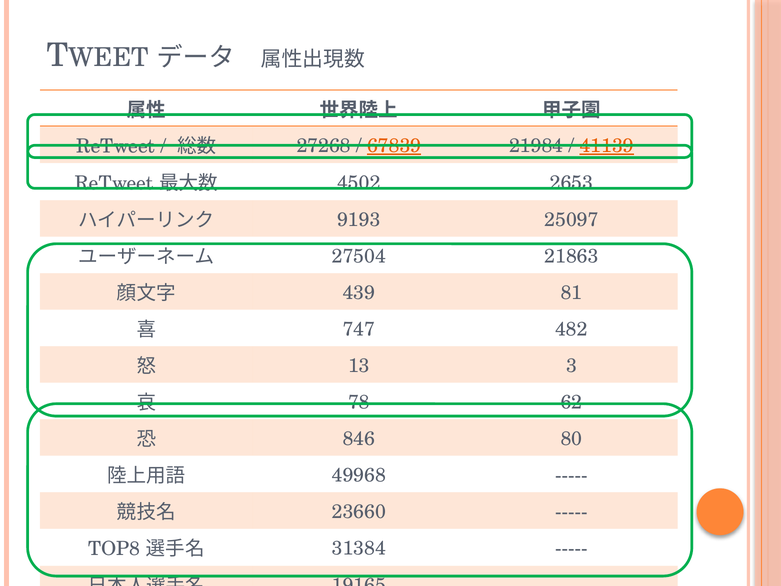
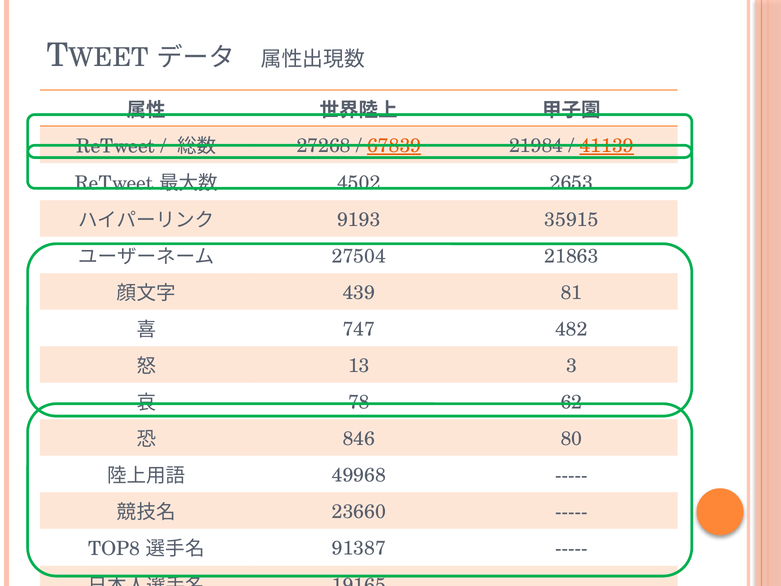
25097: 25097 -> 35915 (571, 220)
31384: 31384 -> 91387 (359, 548)
